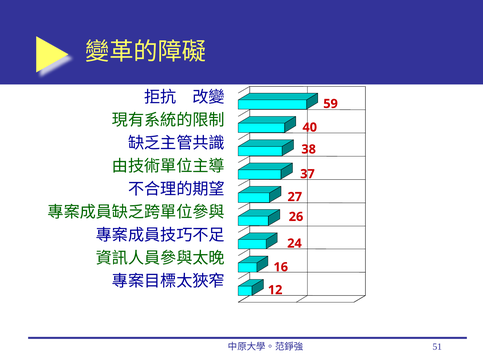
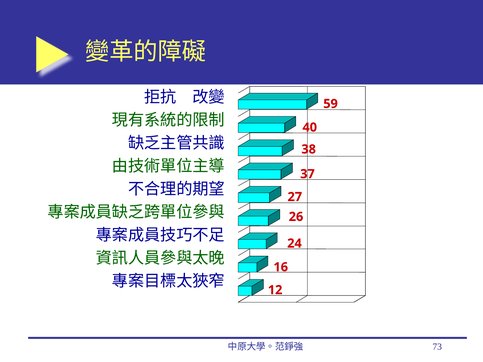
51: 51 -> 73 (437, 347)
